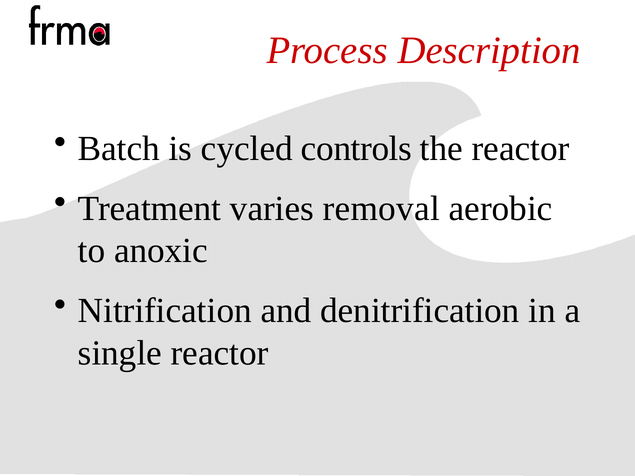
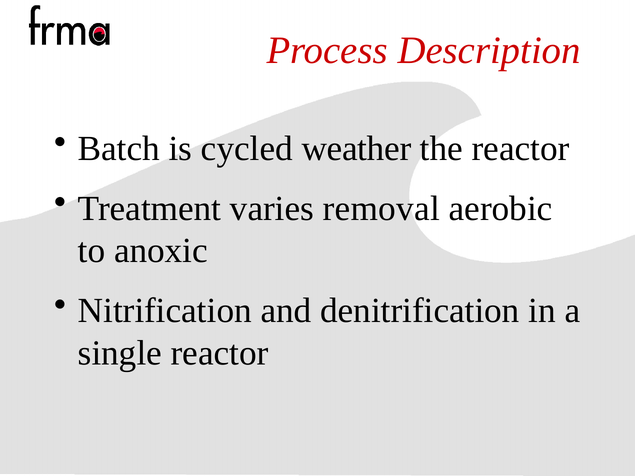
controls: controls -> weather (356, 149)
